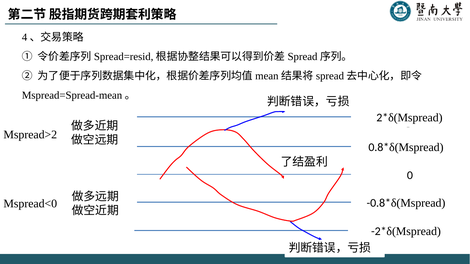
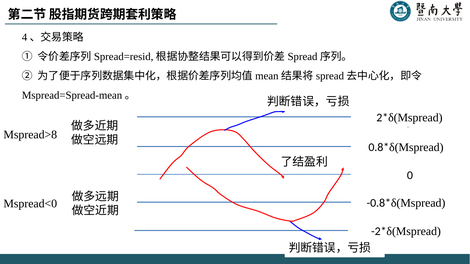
Mspread>2: Mspread>2 -> Mspread>8 (30, 135)
